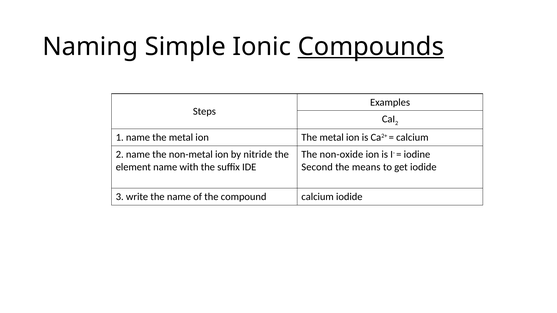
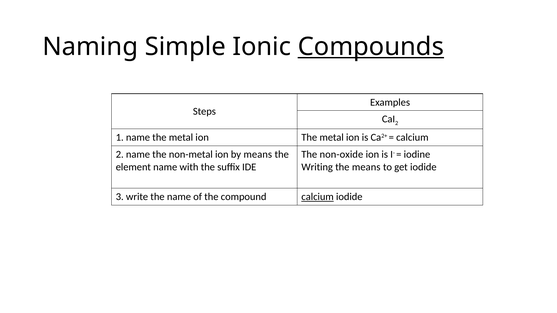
by nitride: nitride -> means (258, 155)
Second: Second -> Writing (317, 167)
calcium underline: none -> present (318, 197)
